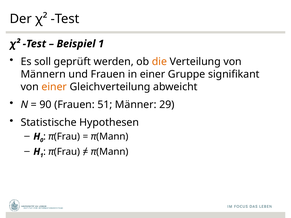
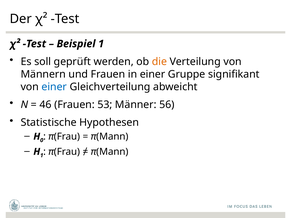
einer colour: orange -> blue (54, 87)
90: 90 -> 46 (46, 105)
51: 51 -> 53 (105, 105)
29: 29 -> 56 (167, 105)
